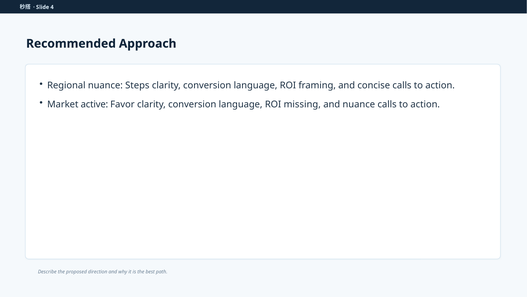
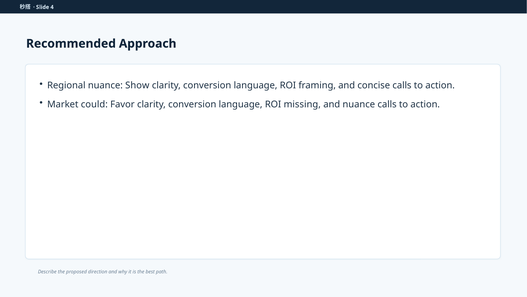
Steps: Steps -> Show (137, 85)
active: active -> could (94, 104)
